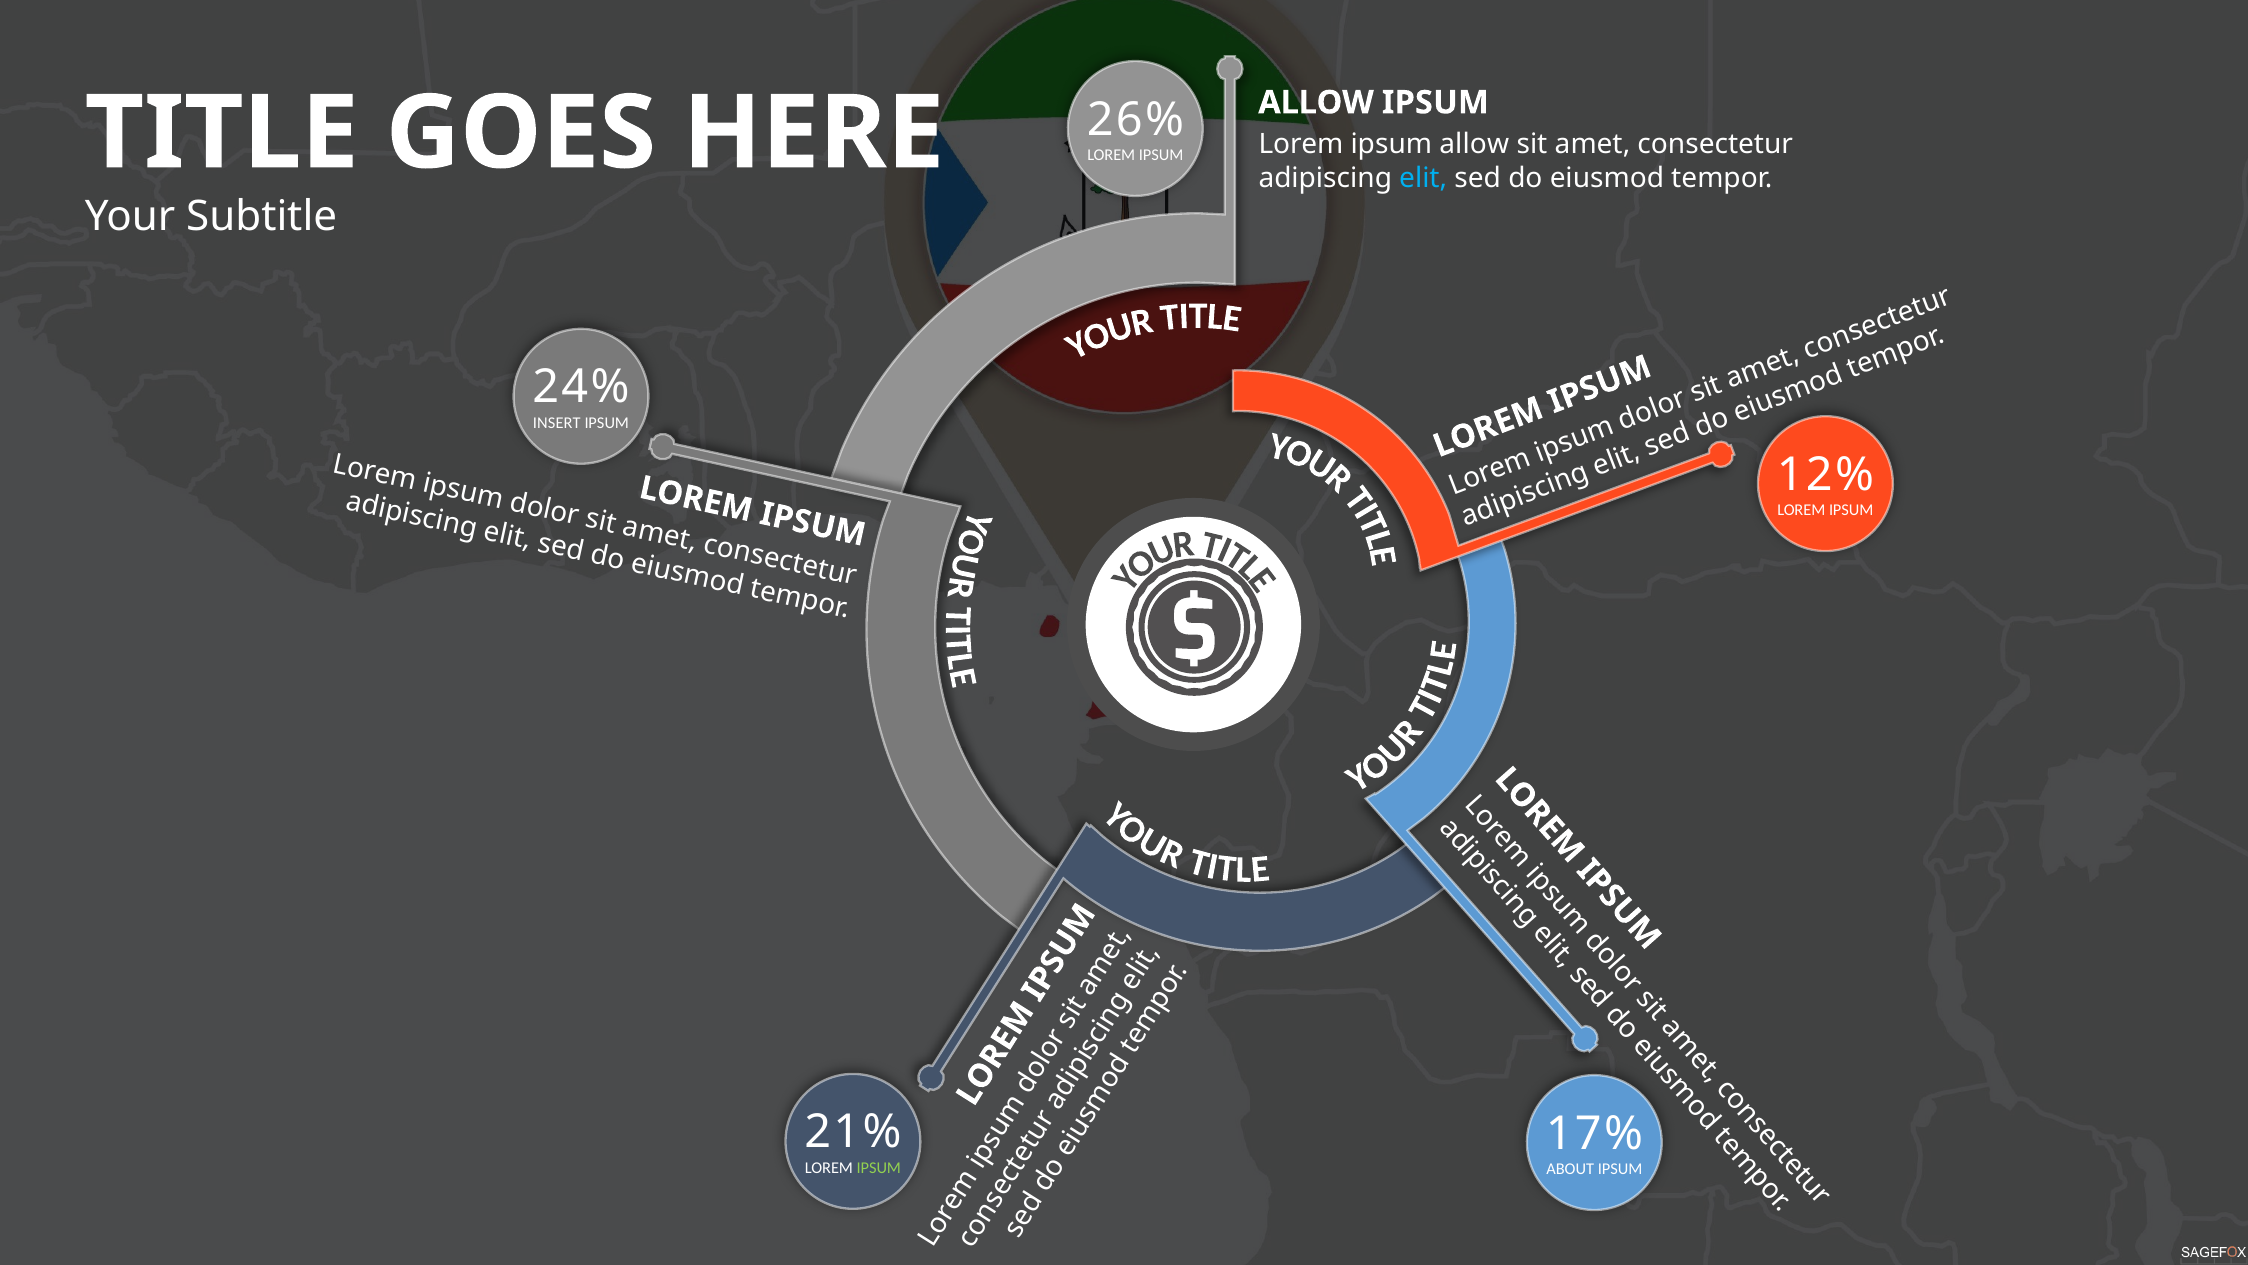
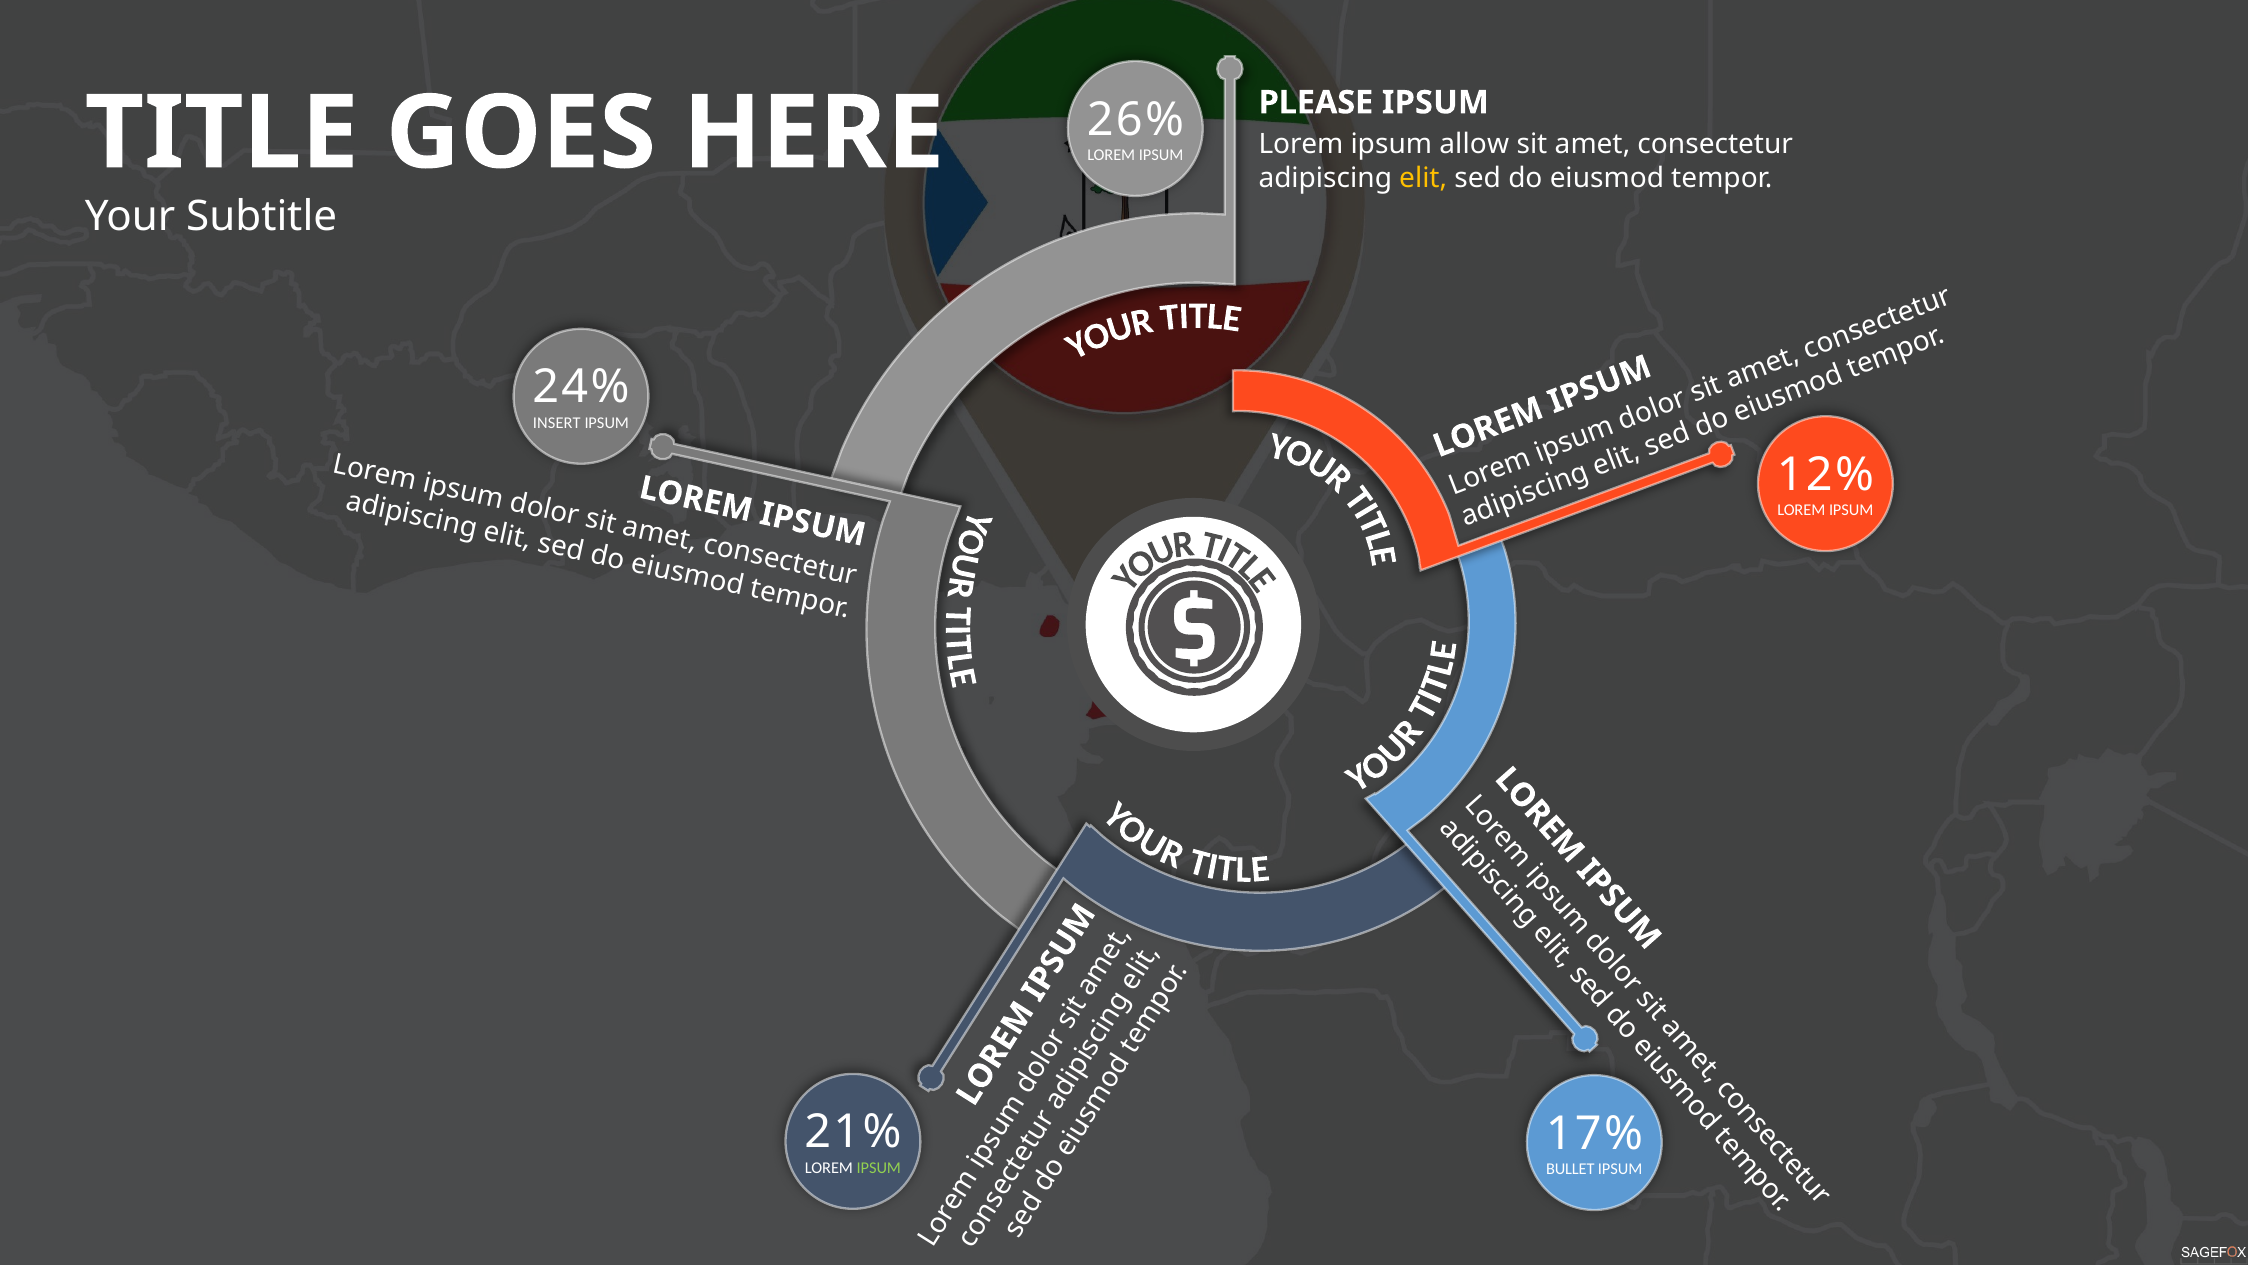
ALLOW: ALLOW -> PLEASE (1316, 103)
elit colour: light blue -> yellow (1423, 178)
ABOUT: ABOUT -> BULLET (1570, 1169)
